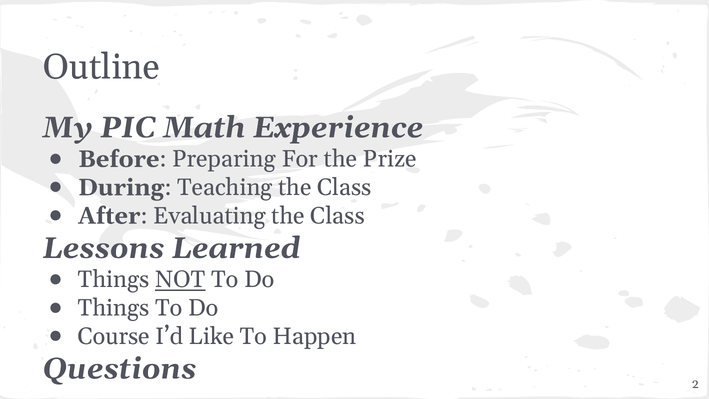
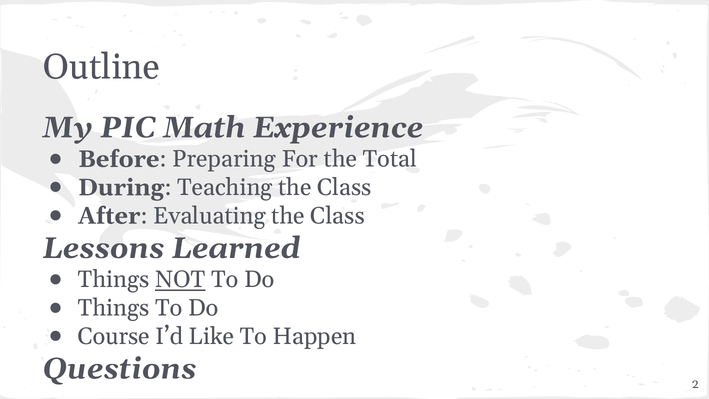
Prize: Prize -> Total (390, 159)
